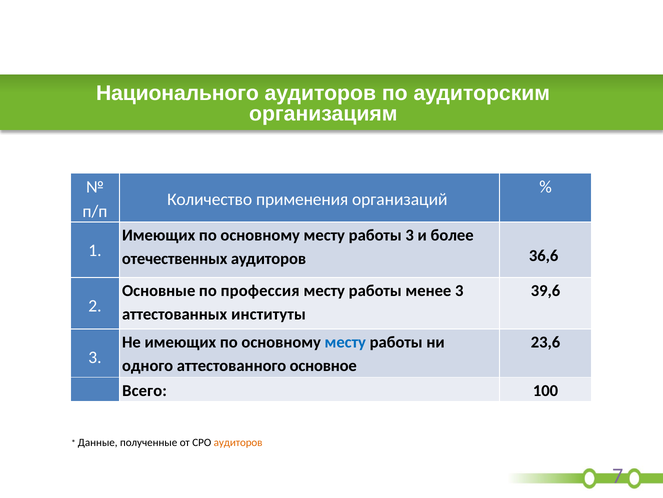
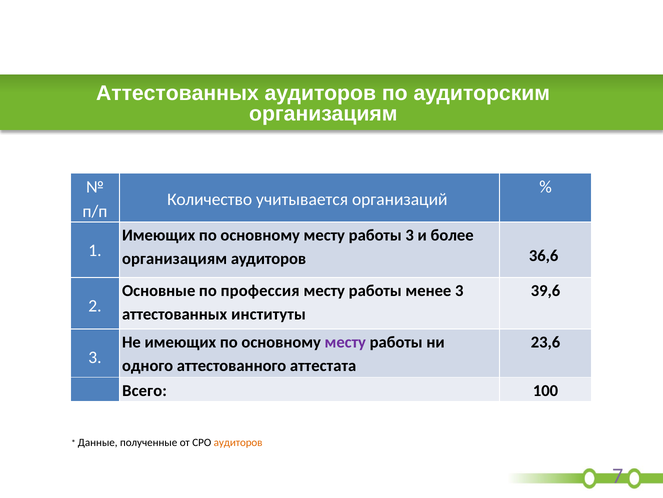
Национального: Национального -> Аттестованных (177, 93)
применения: применения -> учитывается (302, 199)
отечественных: отечественных -> организациям (175, 258)
месту colour: blue -> purple (345, 342)
основное: основное -> аттестата (323, 365)
